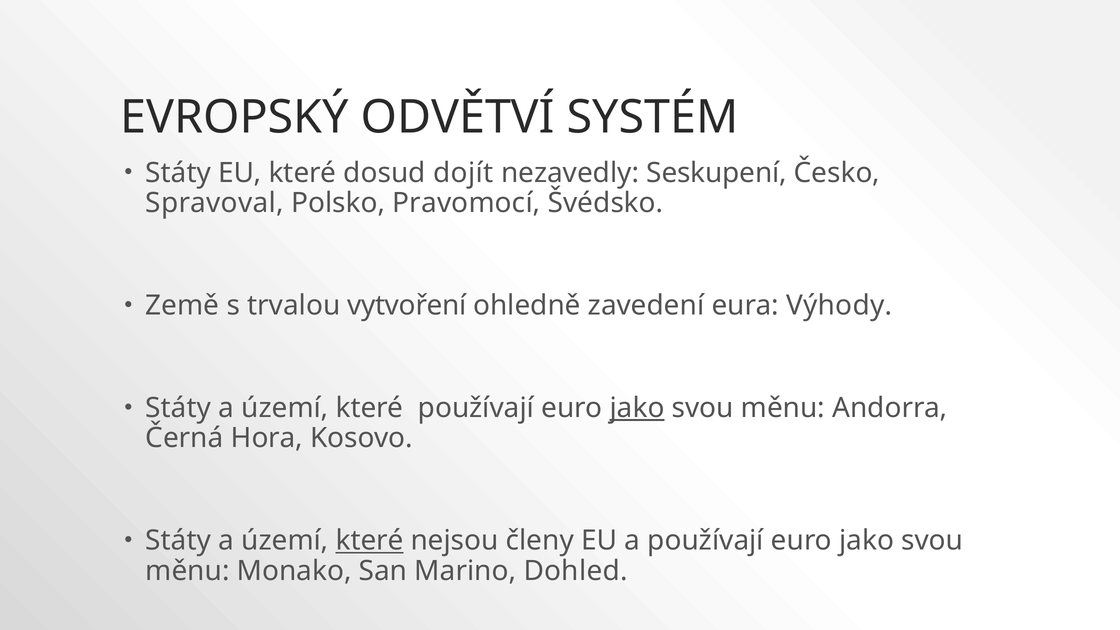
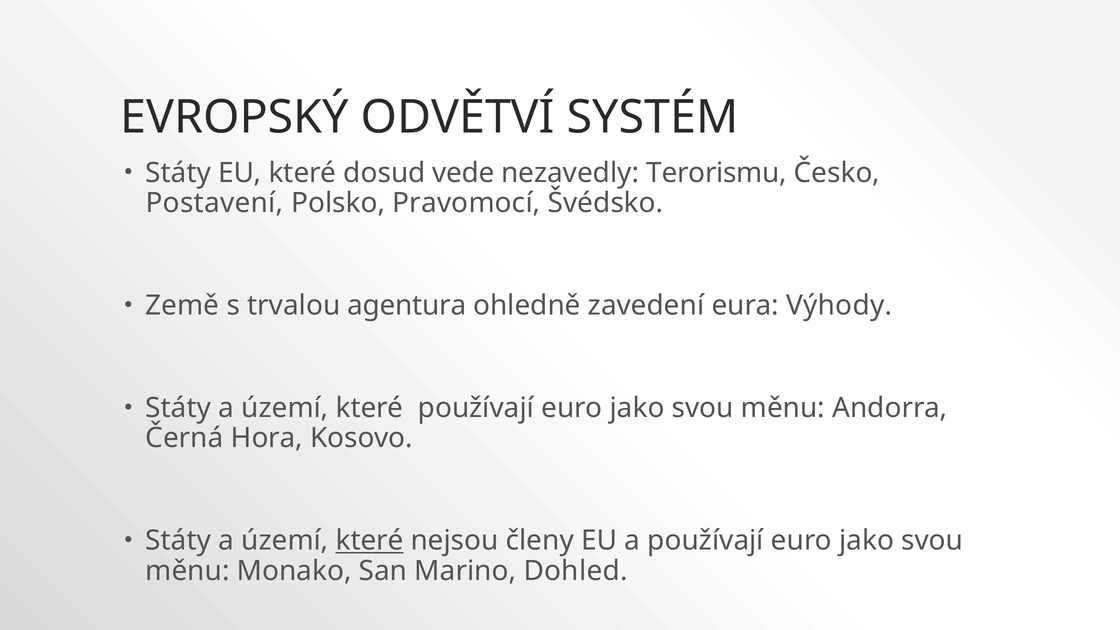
dojít: dojít -> vede (464, 173)
Seskupení: Seskupení -> Terorismu (717, 173)
Spravoval: Spravoval -> Postavení (215, 203)
vytvoření: vytvoření -> agentura (407, 306)
jako underline: present -> none (637, 408)
